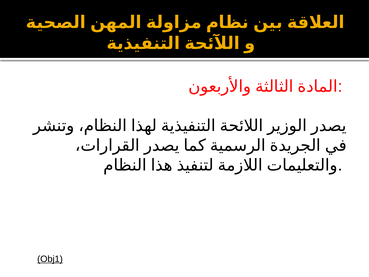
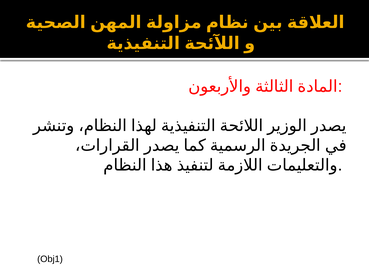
Obj1 underline: present -> none (50, 259)
